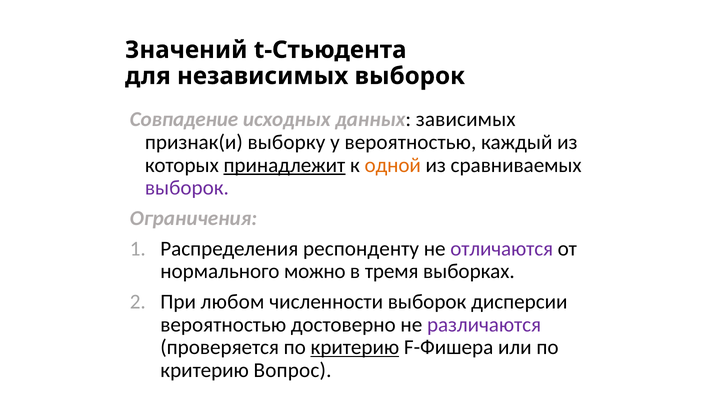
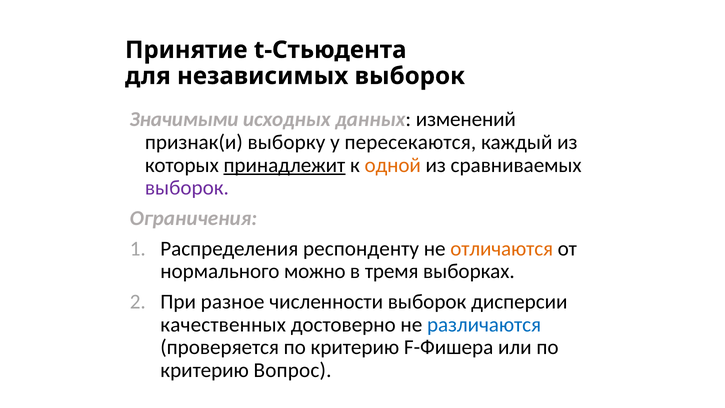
Значений: Значений -> Принятие (186, 50)
Совпадение: Совпадение -> Значимыми (184, 119)
зависимых: зависимых -> изменений (466, 119)
у вероятностью: вероятностью -> пересекаются (410, 142)
отличаются colour: purple -> orange (502, 249)
любом: любом -> разное (233, 302)
вероятностью: вероятностью -> качественных (223, 324)
различаются colour: purple -> blue (484, 324)
критерию underline: present -> none (355, 347)
